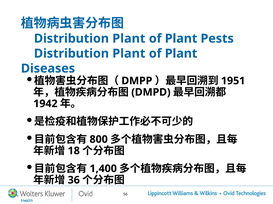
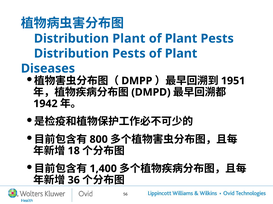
Plant: Plant -> Pests (129, 54)
